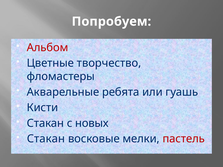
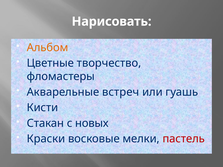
Попробуем: Попробуем -> Нарисовать (112, 22)
Альбом colour: red -> orange (48, 48)
ребята: ребята -> встреч (121, 92)
Стакан: Стакан -> Краски (46, 139)
